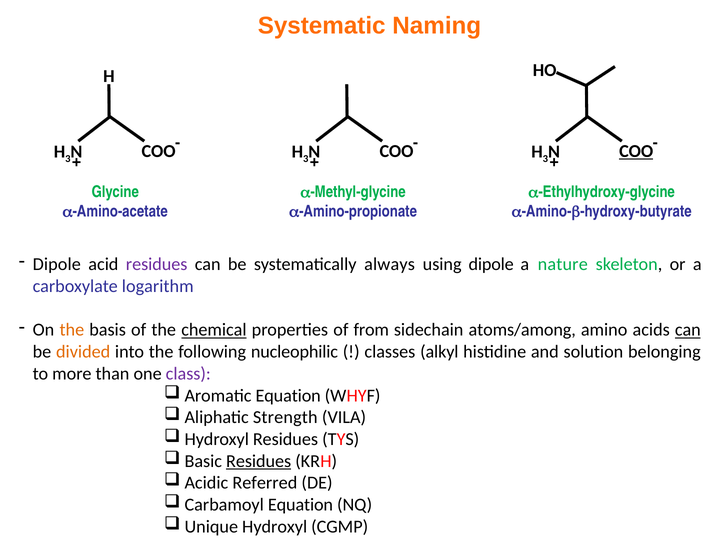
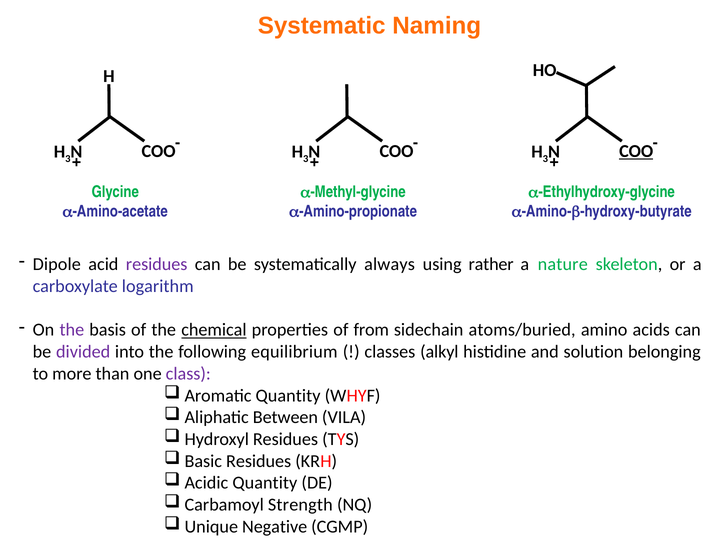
using dipole: dipole -> rather (491, 264)
the colour: orange -> purple (72, 330)
atoms/among: atoms/among -> atoms/buried (522, 330)
can underline: present -> none (688, 330)
divided colour: orange -> purple (83, 351)
nucleophilic: nucleophilic -> equilibrium (294, 351)
Aromatic Equation: Equation -> Quantity (288, 395)
Strength: Strength -> Between (285, 417)
Residues underline: present -> none (259, 460)
Acidic Referred: Referred -> Quantity (265, 482)
Carbamoyl Equation: Equation -> Strength (300, 504)
Unique Hydroxyl: Hydroxyl -> Negative (275, 526)
